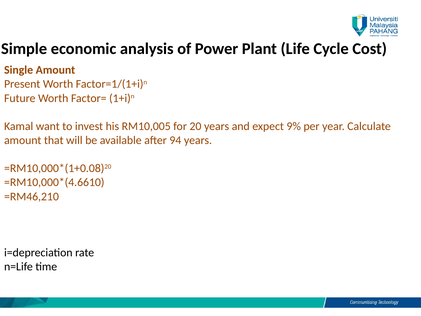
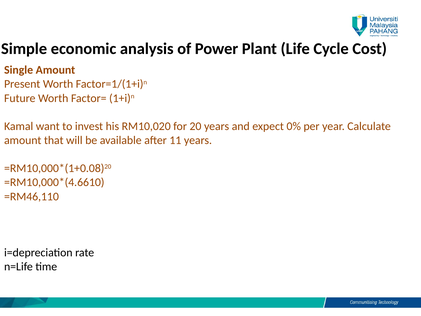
RM10,005: RM10,005 -> RM10,020 (146, 126)
9%: 9% -> 0% (294, 126)
94: 94 -> 11 (175, 140)
=RM46,210: =RM46,210 -> =RM46,110 (31, 196)
